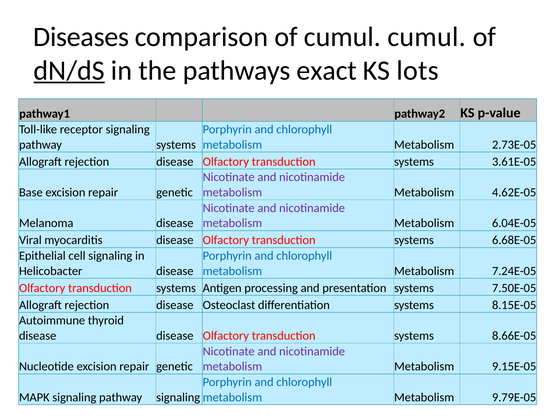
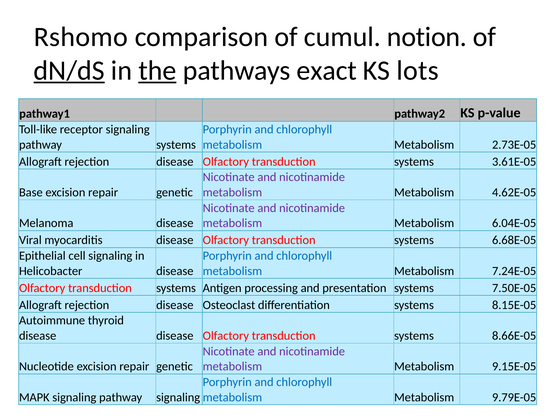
Diseases: Diseases -> Rshomo (81, 37)
cumul cumul: cumul -> notion (427, 37)
the underline: none -> present (157, 71)
